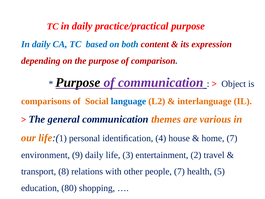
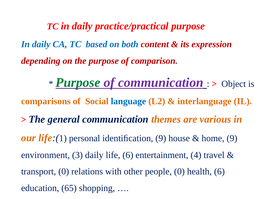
Purpose colour: black -> green (78, 82)
identiﬁcation 4: 4 -> 9 (161, 138)
home 7: 7 -> 9 (232, 138)
9: 9 -> 3 (77, 155)
life 3: 3 -> 6 (128, 155)
2: 2 -> 4 (196, 155)
transport 8: 8 -> 0 (64, 171)
people 7: 7 -> 0 (179, 171)
health 5: 5 -> 6 (219, 171)
80: 80 -> 65 (69, 188)
